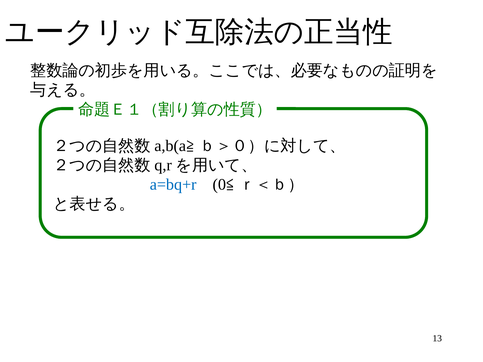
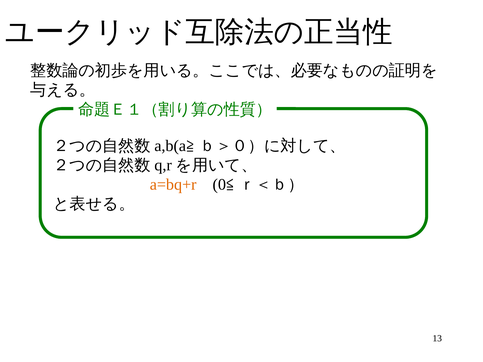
a=bq+r colour: blue -> orange (173, 185)
